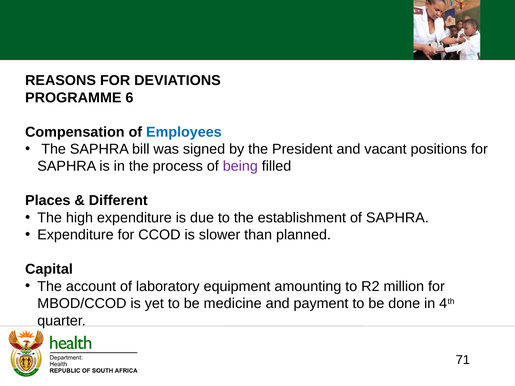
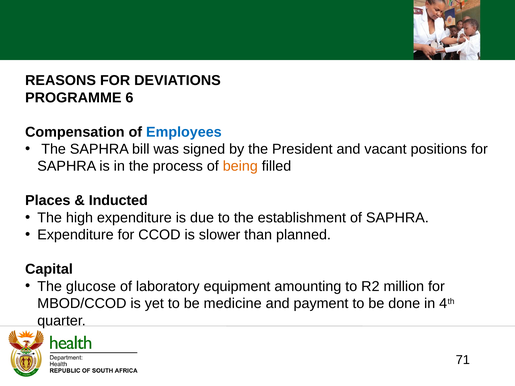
being colour: purple -> orange (240, 166)
Different: Different -> Inducted (118, 201)
account: account -> glucose (91, 287)
